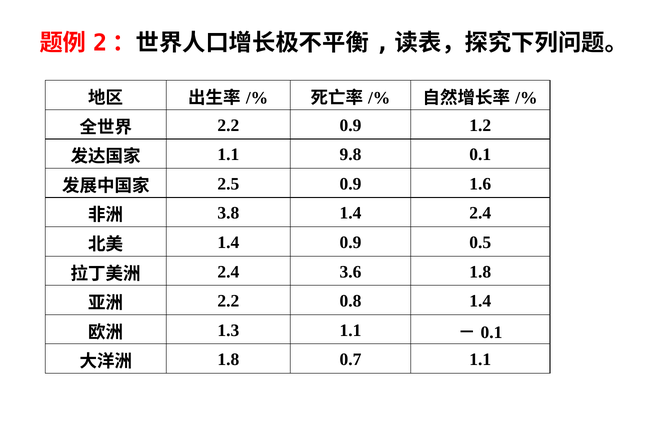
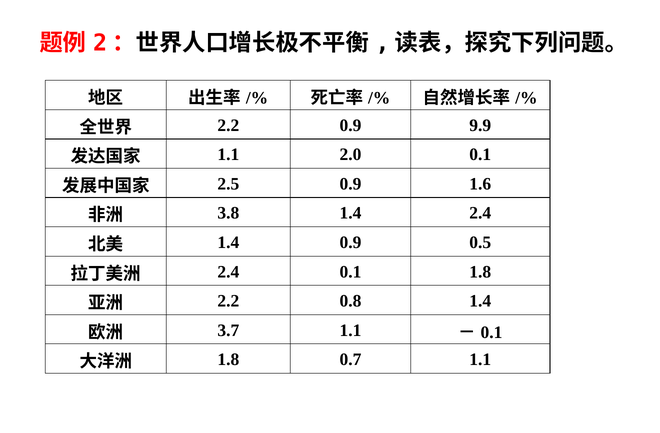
1.2: 1.2 -> 9.9 (480, 125)
9.8: 9.8 -> 2.0 (351, 155)
2.4 3.6: 3.6 -> 0.1 (351, 272)
1.3: 1.3 -> 3.7 (228, 330)
